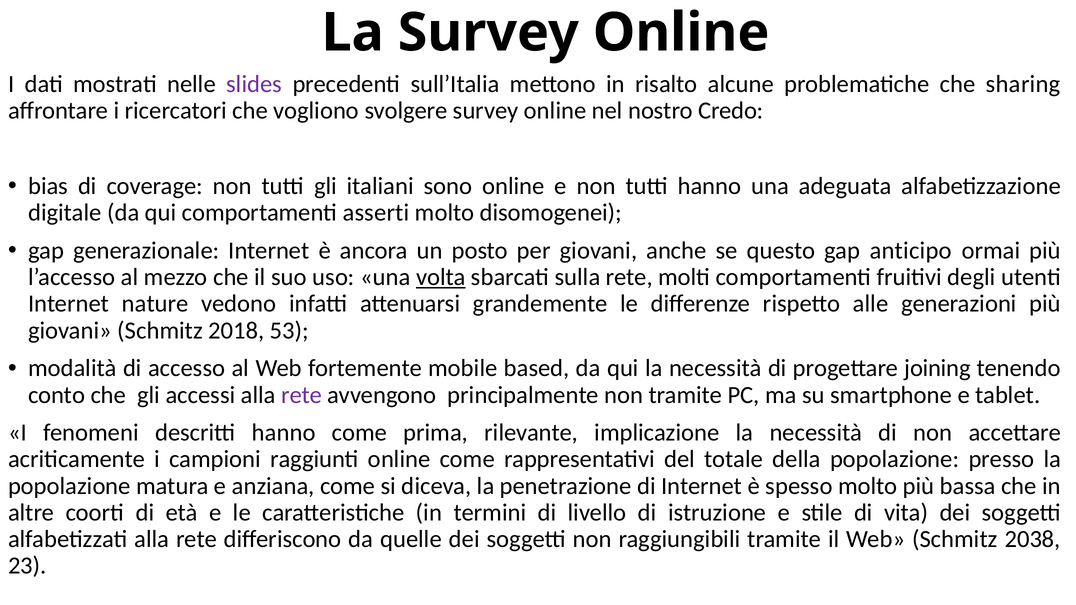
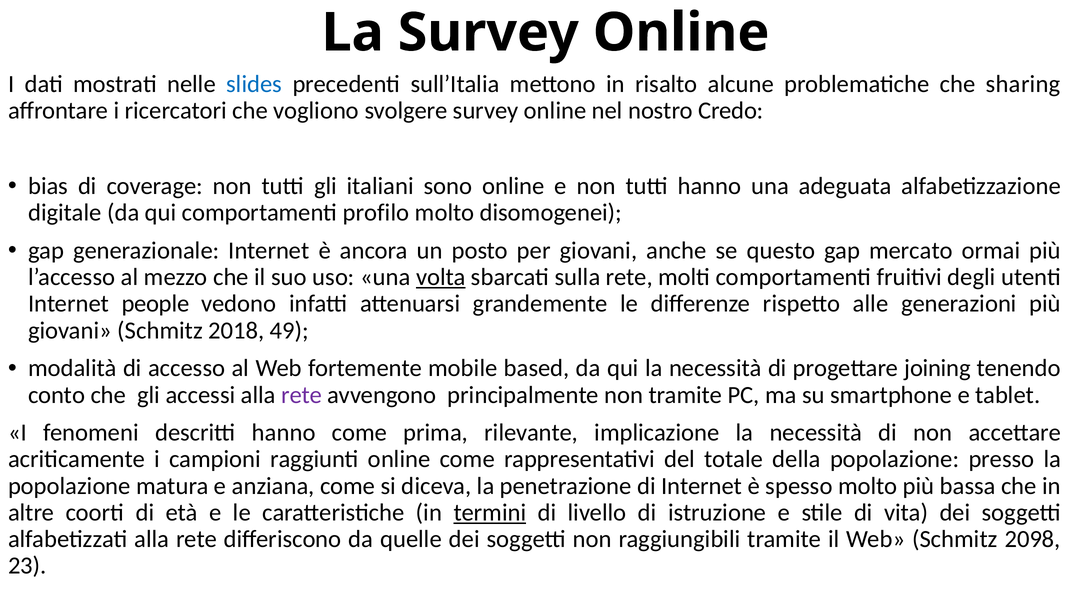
slides colour: purple -> blue (254, 84)
asserti: asserti -> profilo (376, 213)
anticipo: anticipo -> mercato (911, 251)
nature: nature -> people (155, 304)
53: 53 -> 49 (289, 331)
termini underline: none -> present (490, 513)
2038: 2038 -> 2098 (1033, 539)
